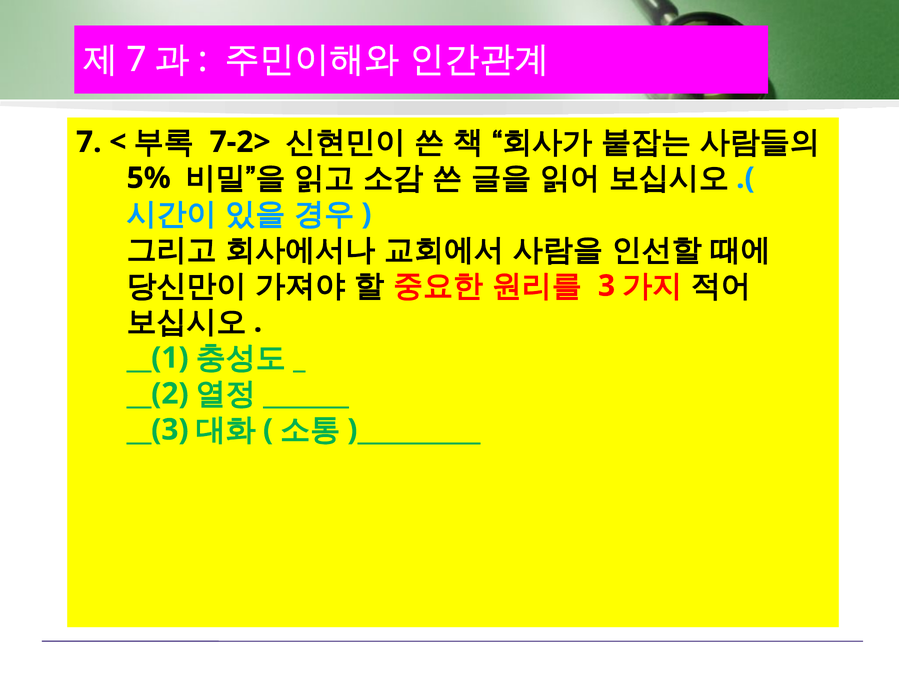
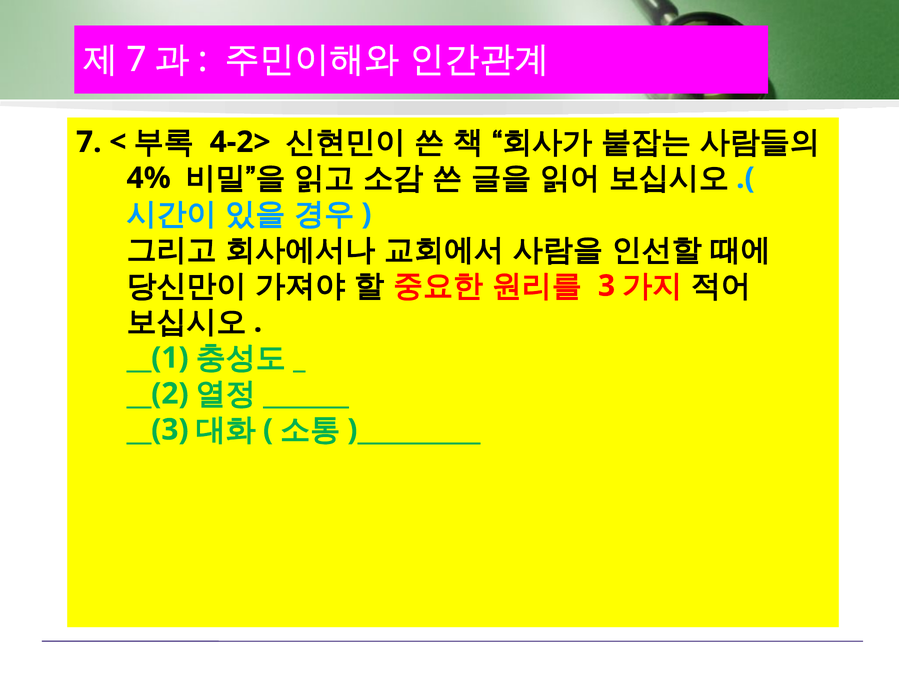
7-2>: 7-2> -> 4-2> (240, 142)
5%: 5% -> 4% (149, 178)
